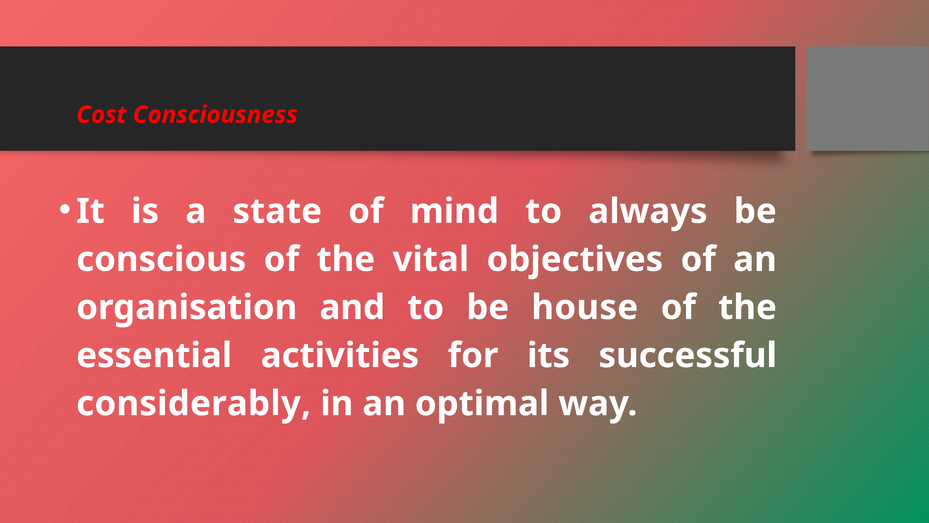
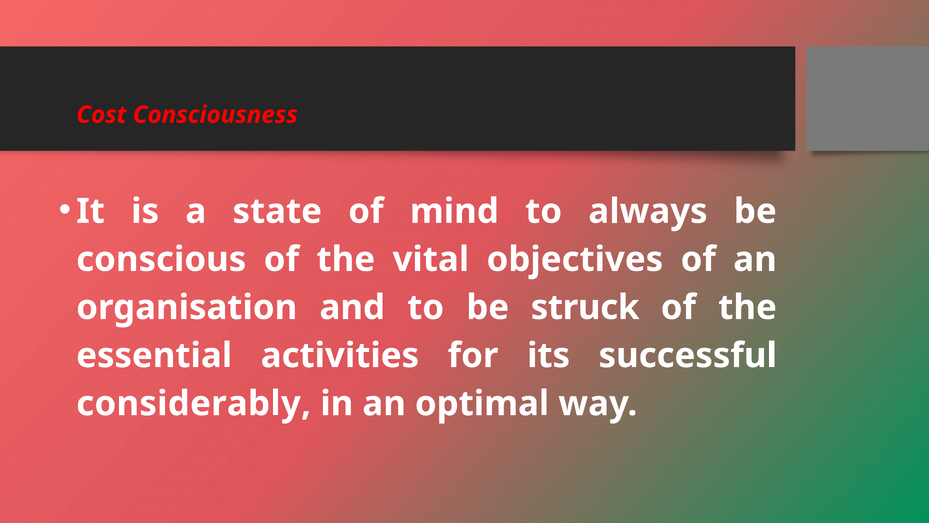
house: house -> struck (585, 307)
